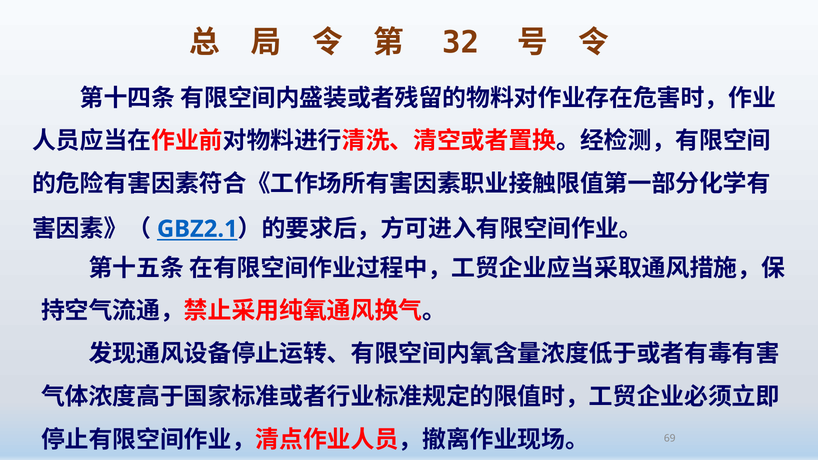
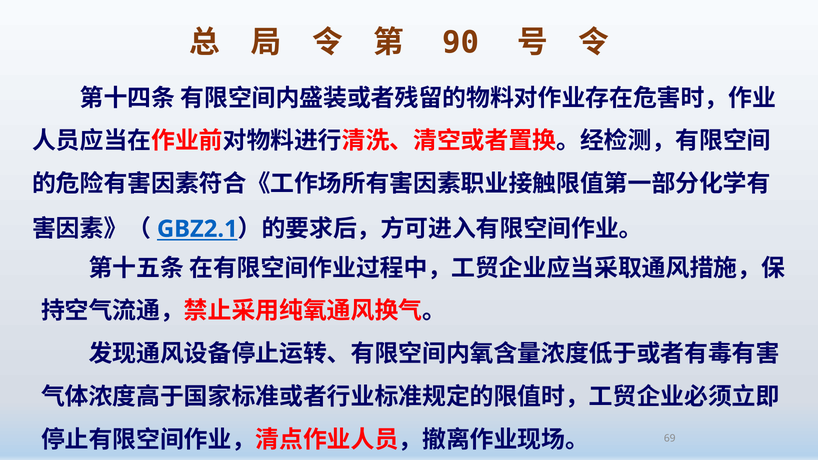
32: 32 -> 90 (461, 43)
